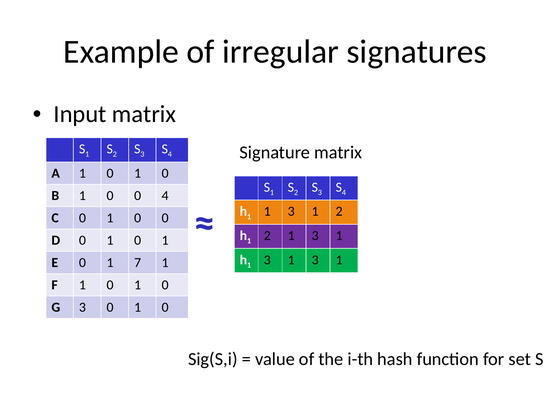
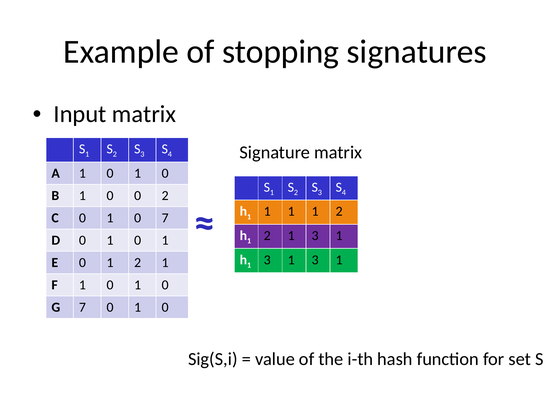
irregular: irregular -> stopping (281, 52)
0 4: 4 -> 2 (165, 196)
3: 3 -> 1 (291, 212)
0 1 0 0: 0 -> 7 (165, 218)
0 1 7: 7 -> 2 (138, 263)
G 3: 3 -> 7 (82, 307)
